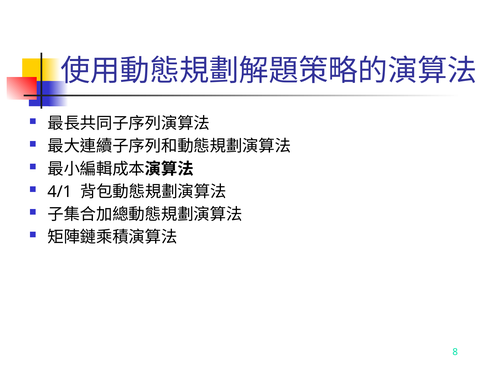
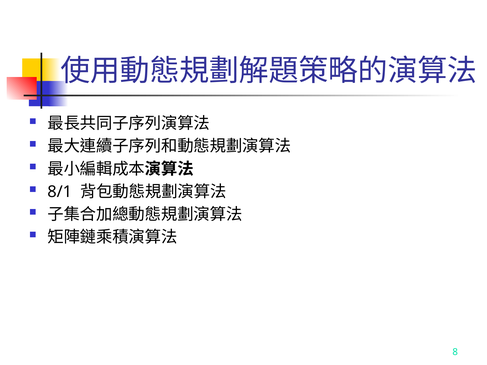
4/1: 4/1 -> 8/1 (60, 192)
